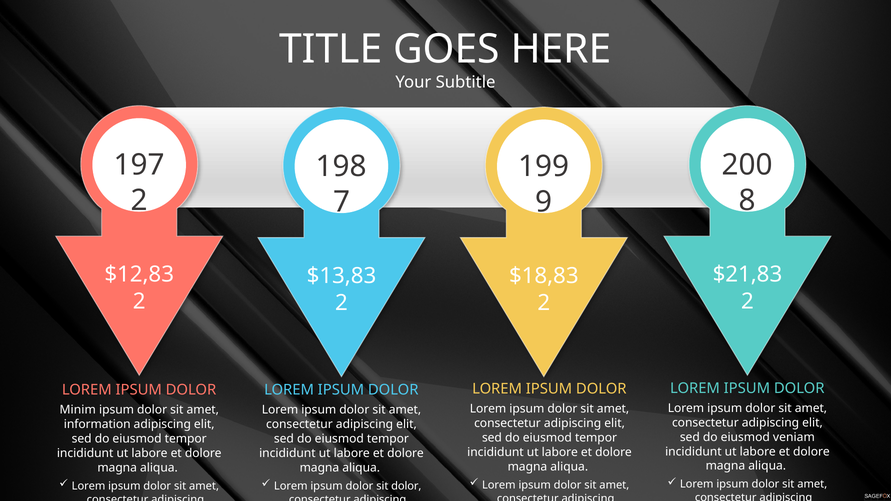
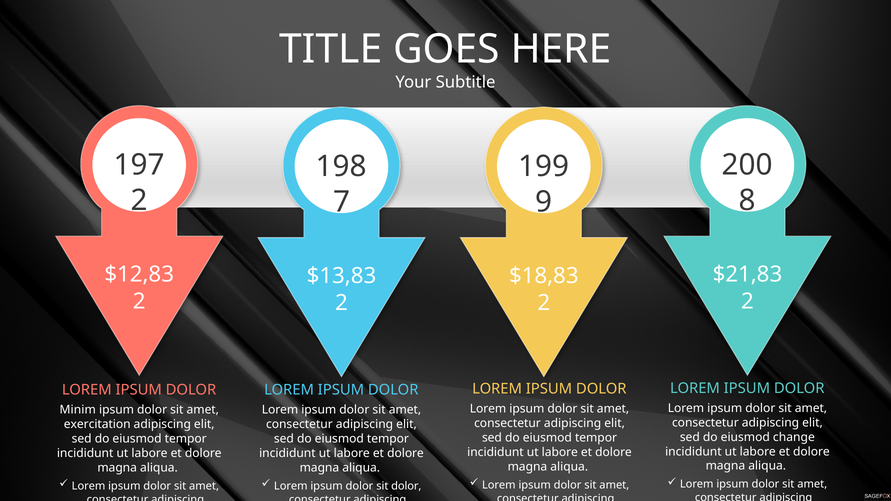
information: information -> exercitation (97, 424)
veniam: veniam -> change (794, 437)
